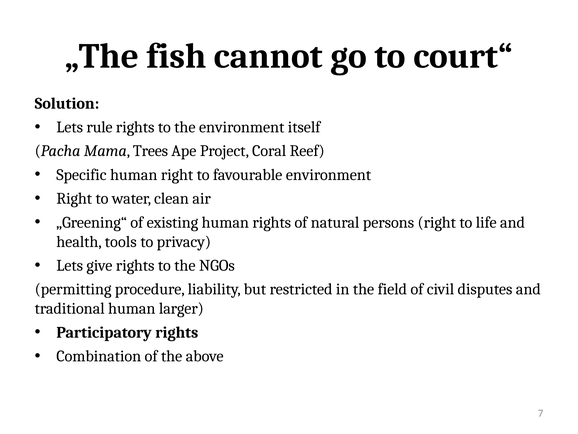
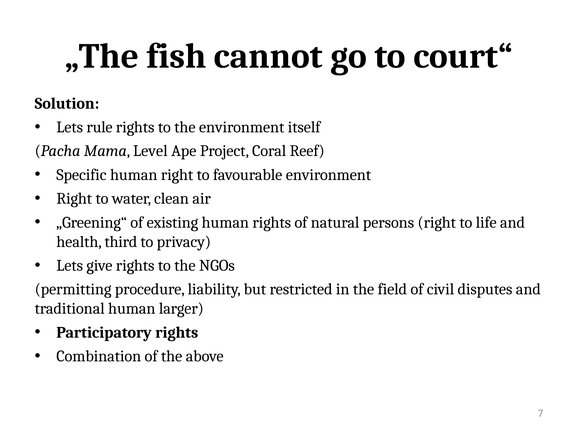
Trees: Trees -> Level (150, 151)
tools: tools -> third (121, 241)
